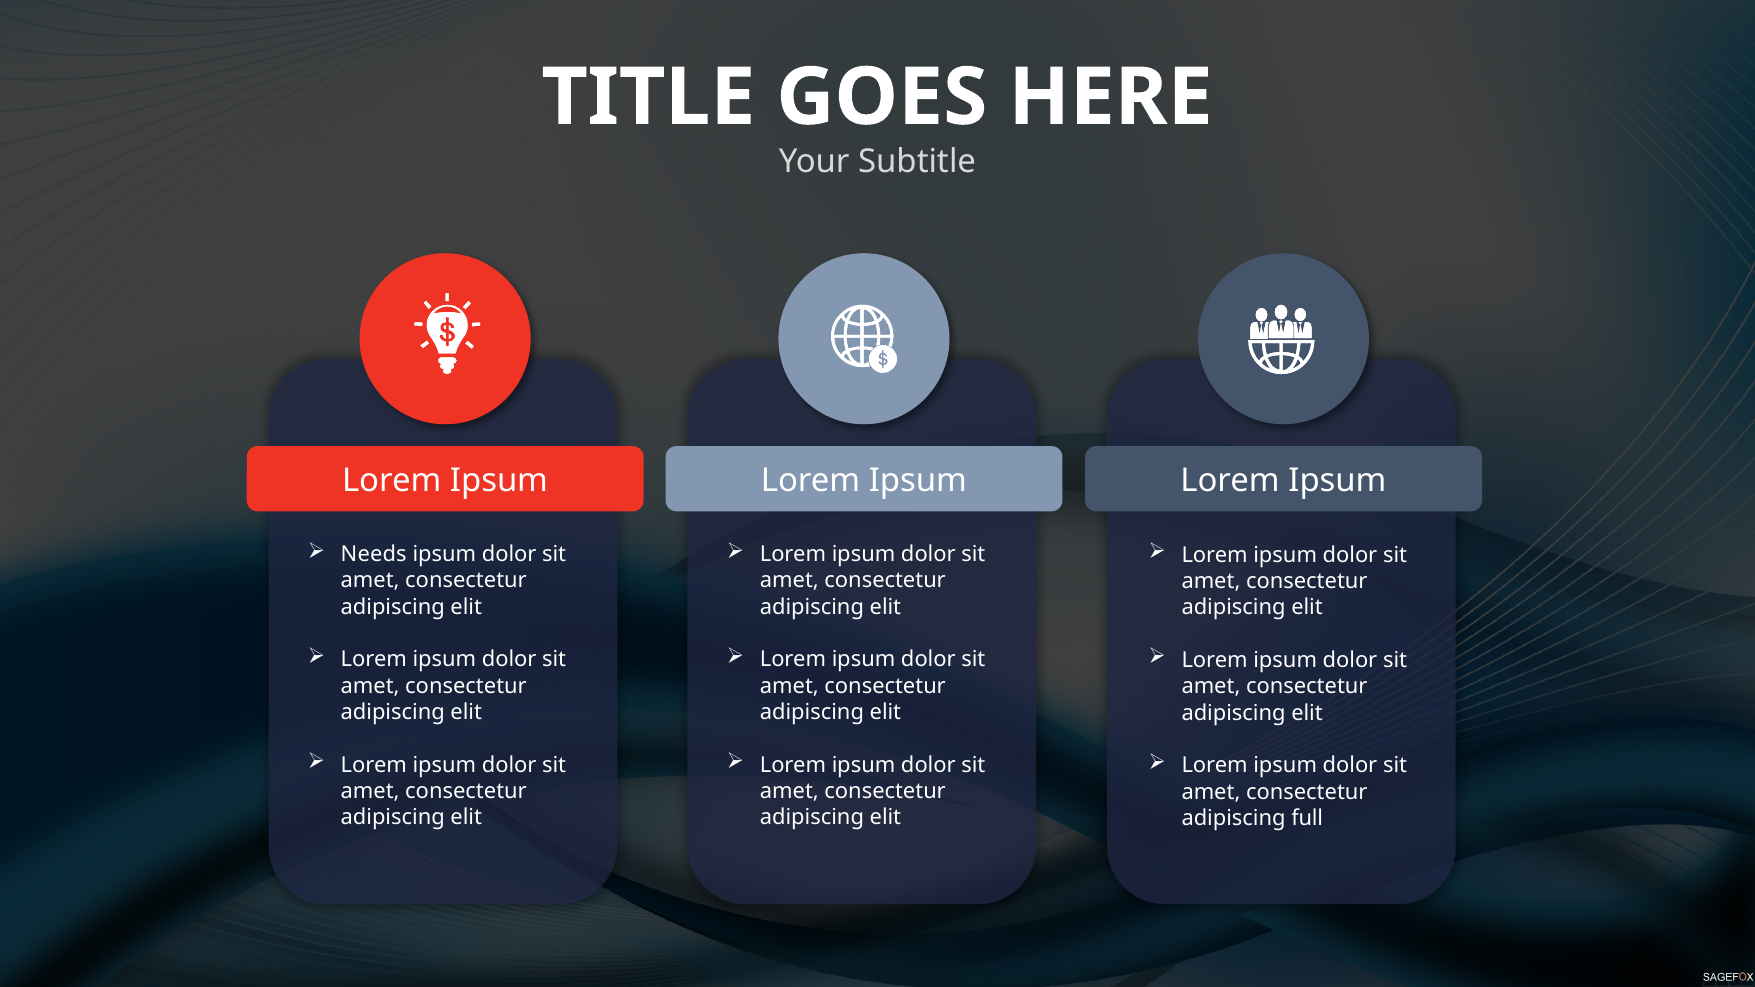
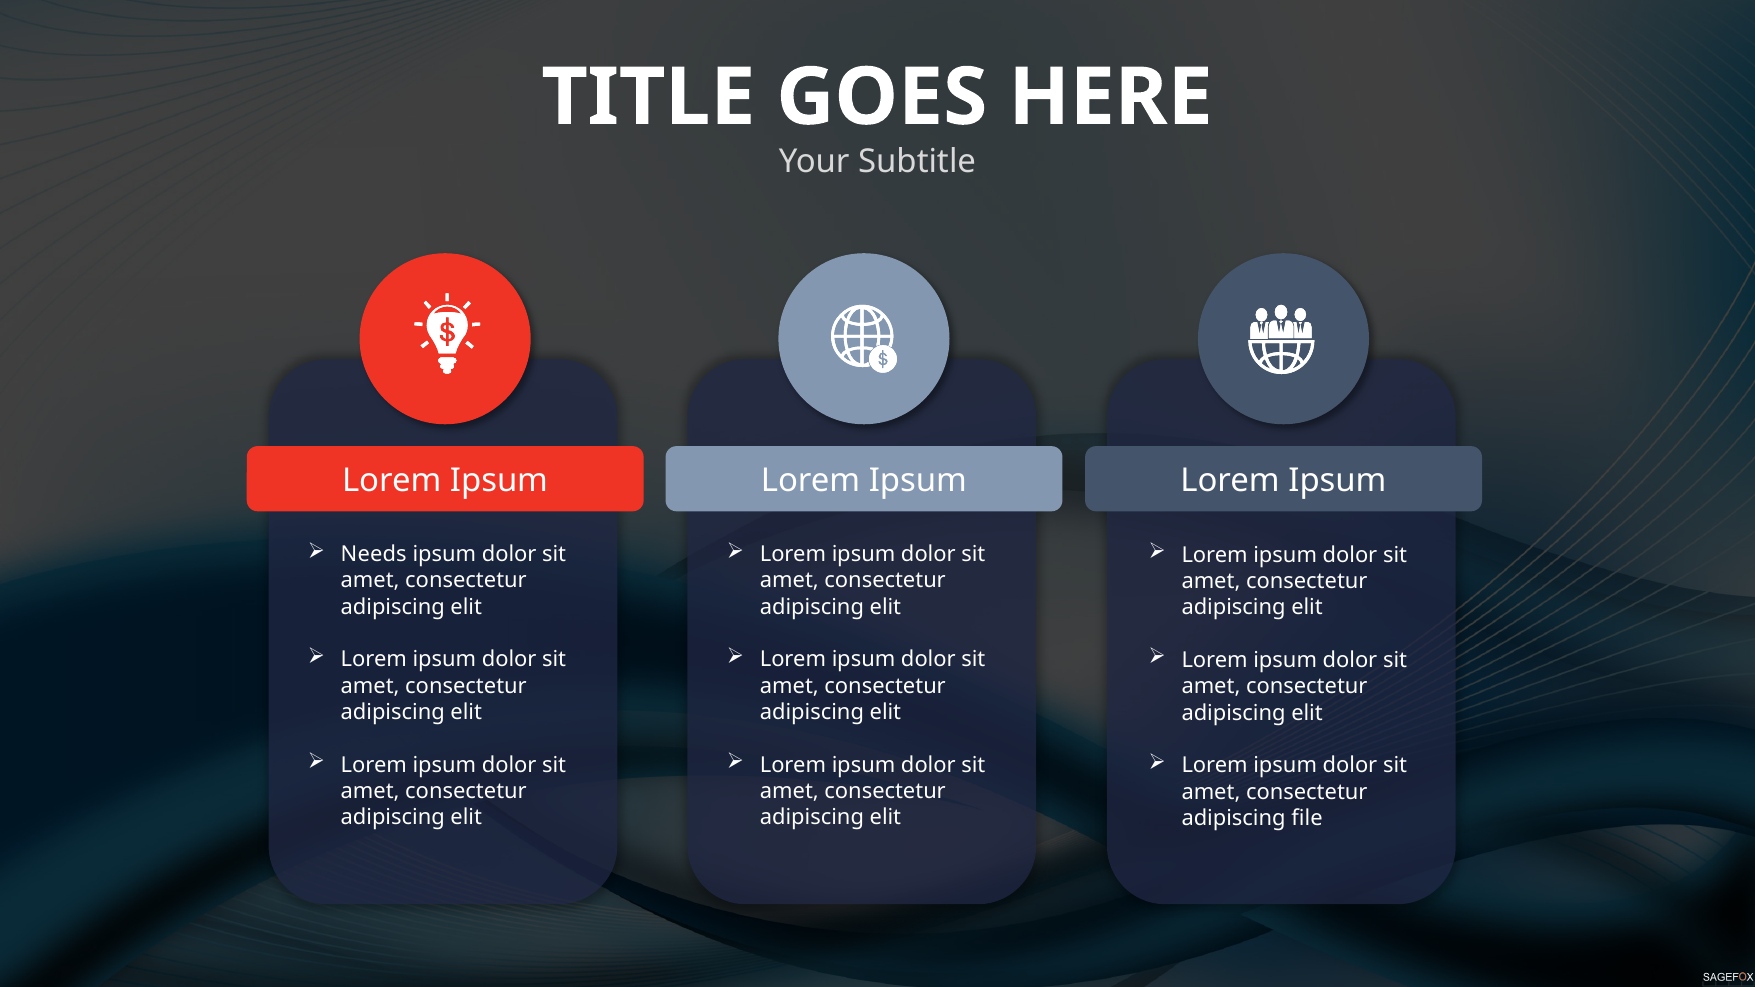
full: full -> file (1307, 818)
